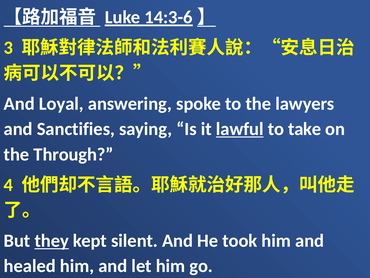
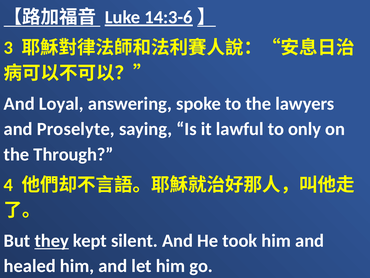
Sanctifies: Sanctifies -> Proselyte (76, 129)
lawful underline: present -> none (240, 129)
take: take -> only (305, 129)
